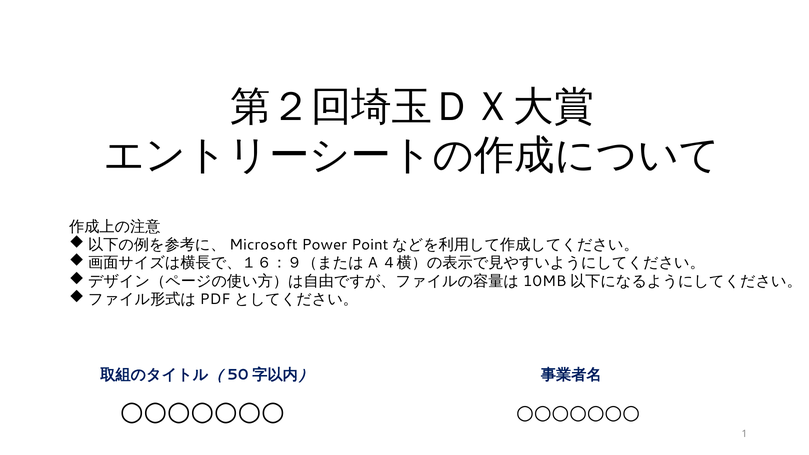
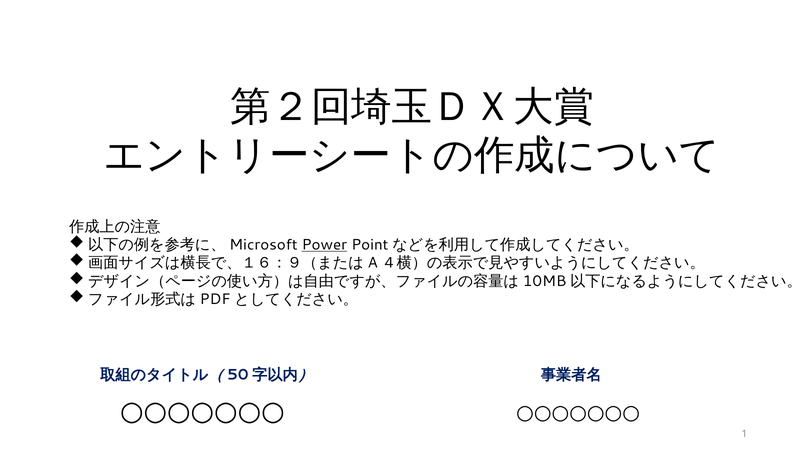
Power underline: none -> present (324, 245)
